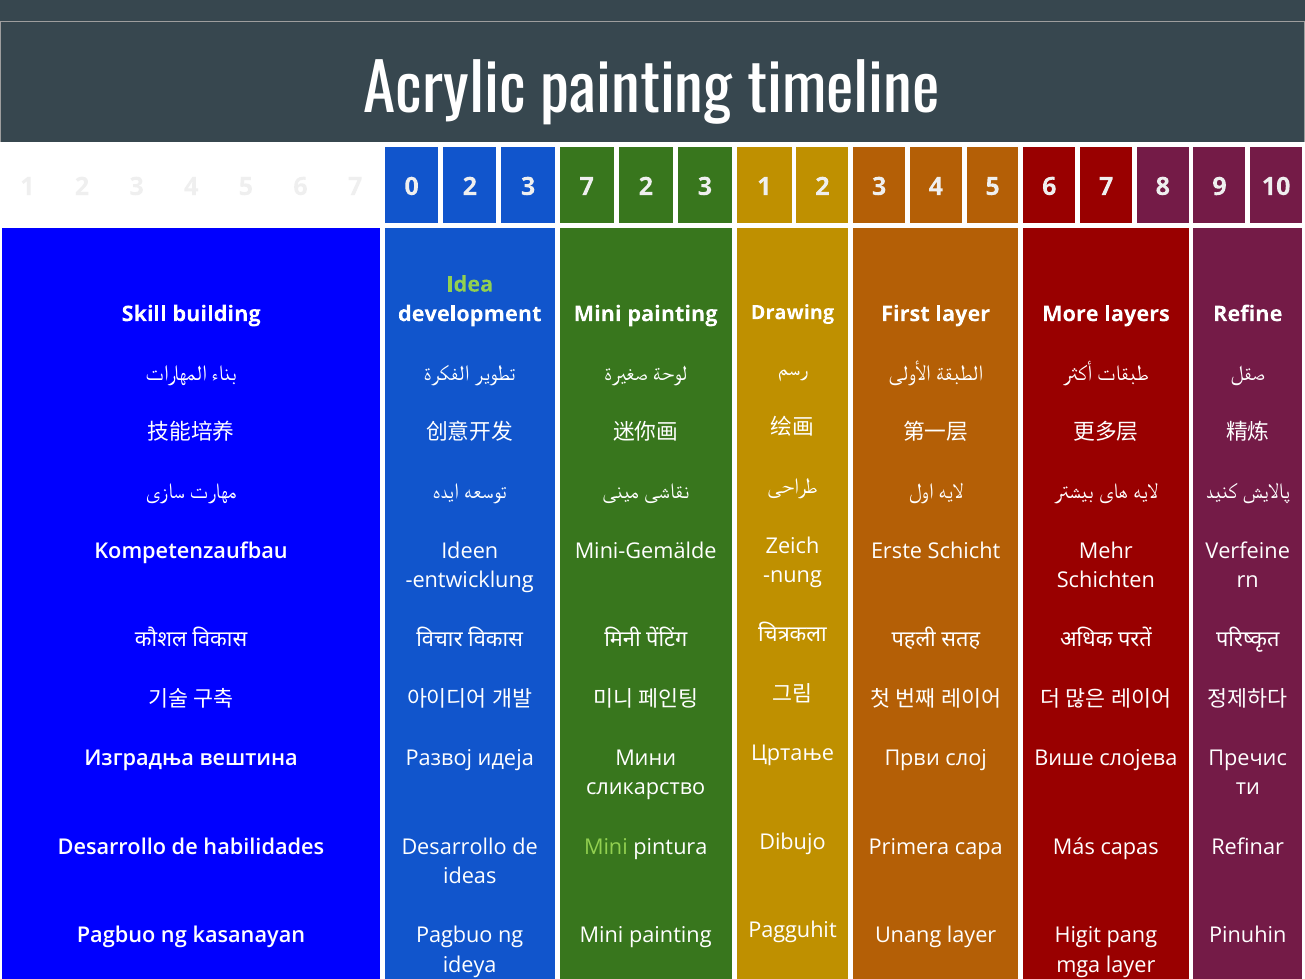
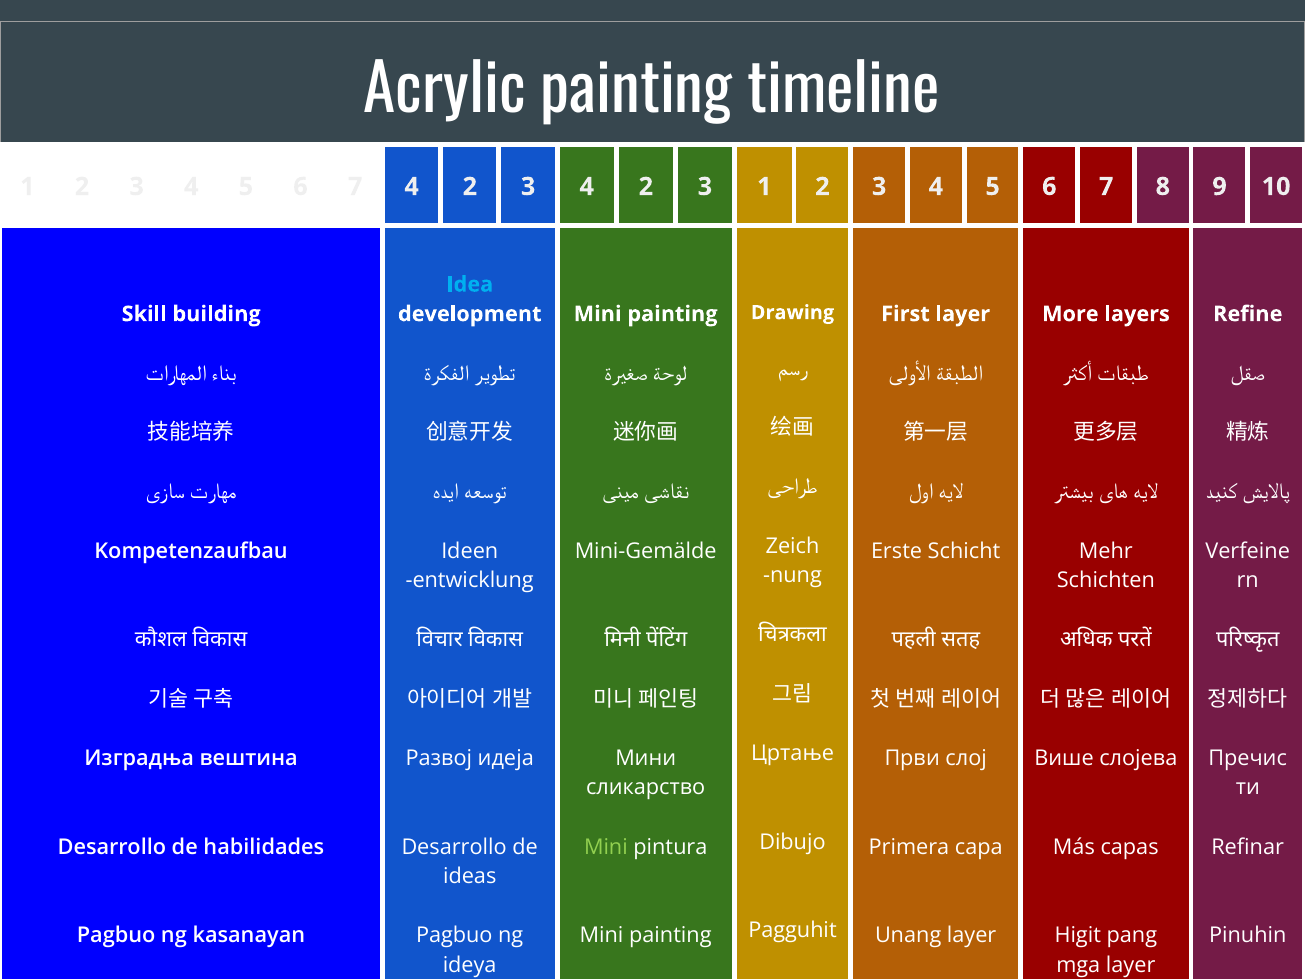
7 0: 0 -> 4 (412, 187)
7: 7 -> 4 (587, 187)
Idea colour: light green -> light blue (470, 284)
